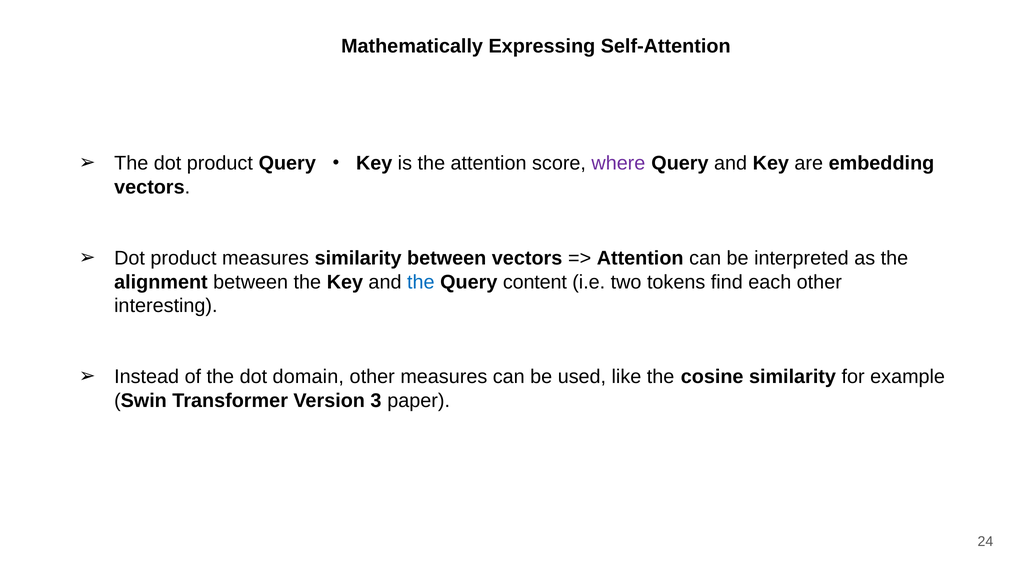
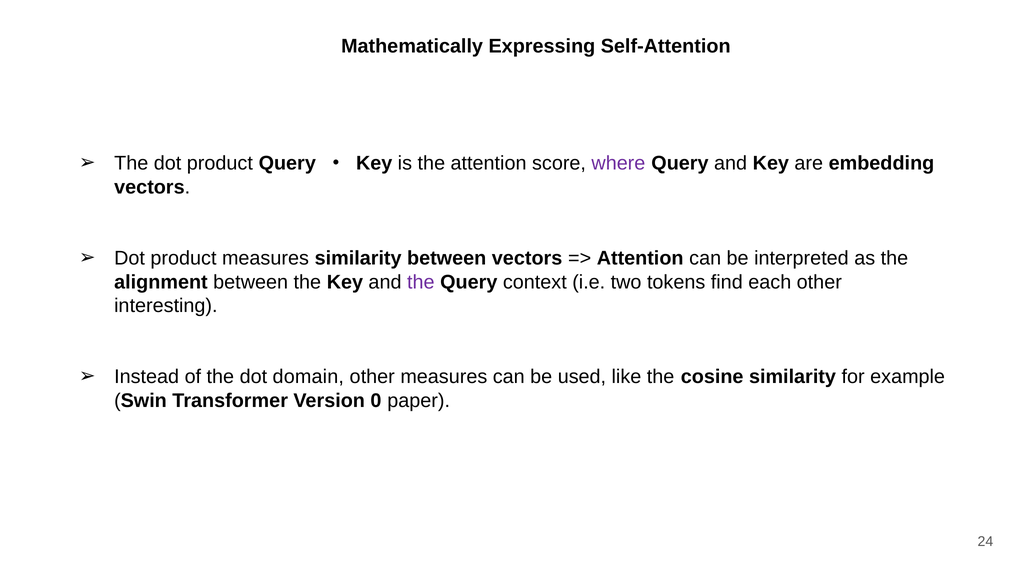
the colour: blue -> purple (421, 282)
content: content -> context (535, 282)
3: 3 -> 0 (376, 401)
